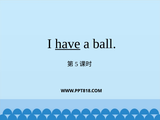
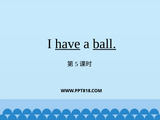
ball underline: none -> present (104, 44)
